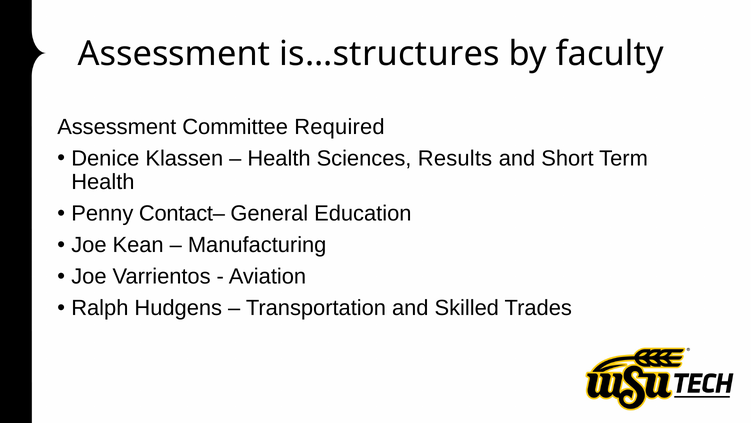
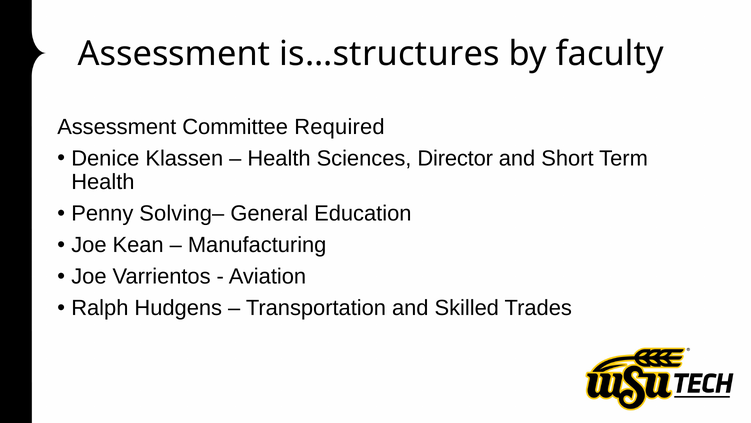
Results: Results -> Director (455, 158)
Contact–: Contact– -> Solving– (182, 213)
